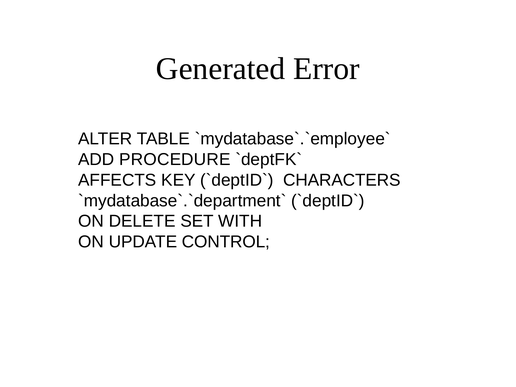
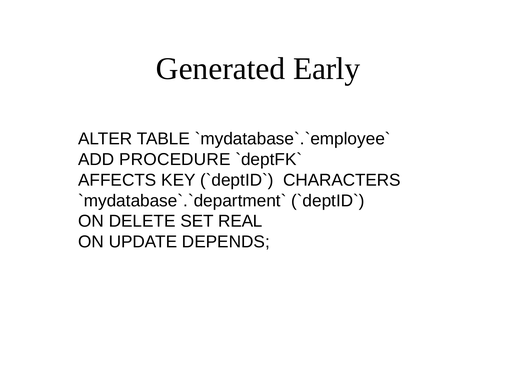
Error: Error -> Early (327, 69)
WITH: WITH -> REAL (240, 221)
CONTROL: CONTROL -> DEPENDS (226, 242)
